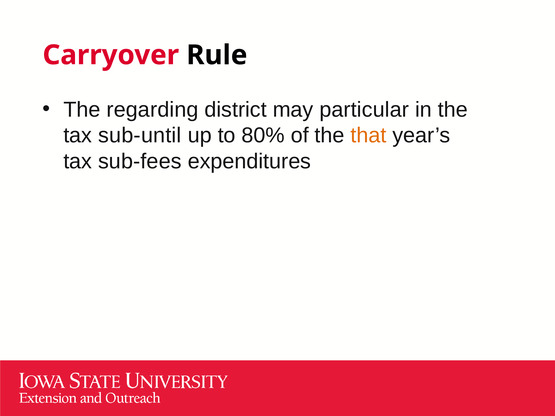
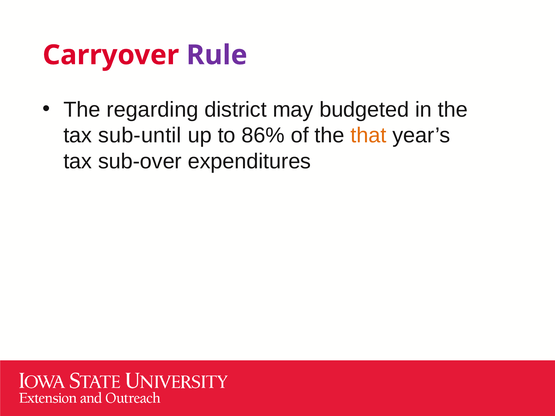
Rule colour: black -> purple (217, 55)
particular: particular -> budgeted (364, 110)
80%: 80% -> 86% (263, 136)
sub-fees: sub-fees -> sub-over (140, 161)
